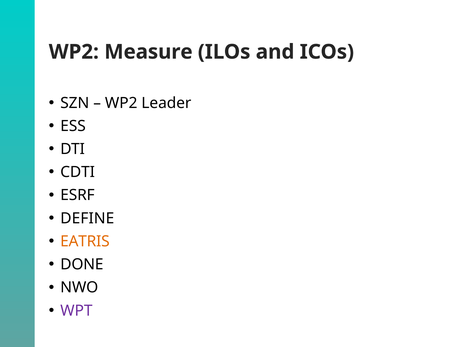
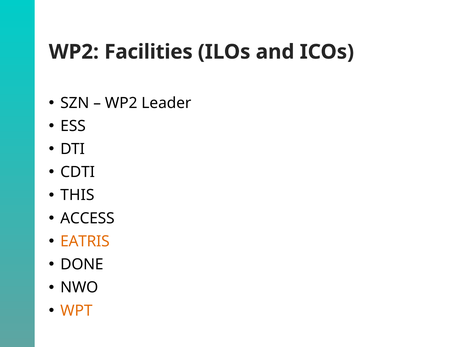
Measure: Measure -> Facilities (148, 52)
ESRF: ESRF -> THIS (77, 195)
DEFINE: DEFINE -> ACCESS (87, 218)
WPT colour: purple -> orange (76, 310)
